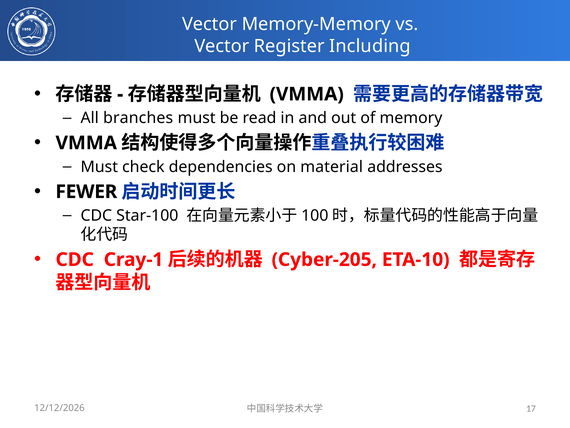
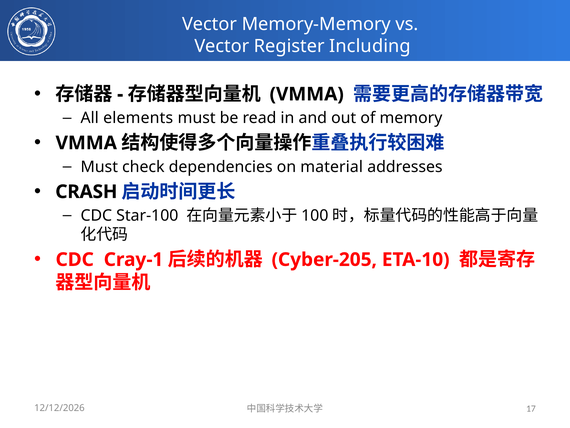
branches: branches -> elements (138, 118)
FEWER: FEWER -> CRASH (86, 192)
